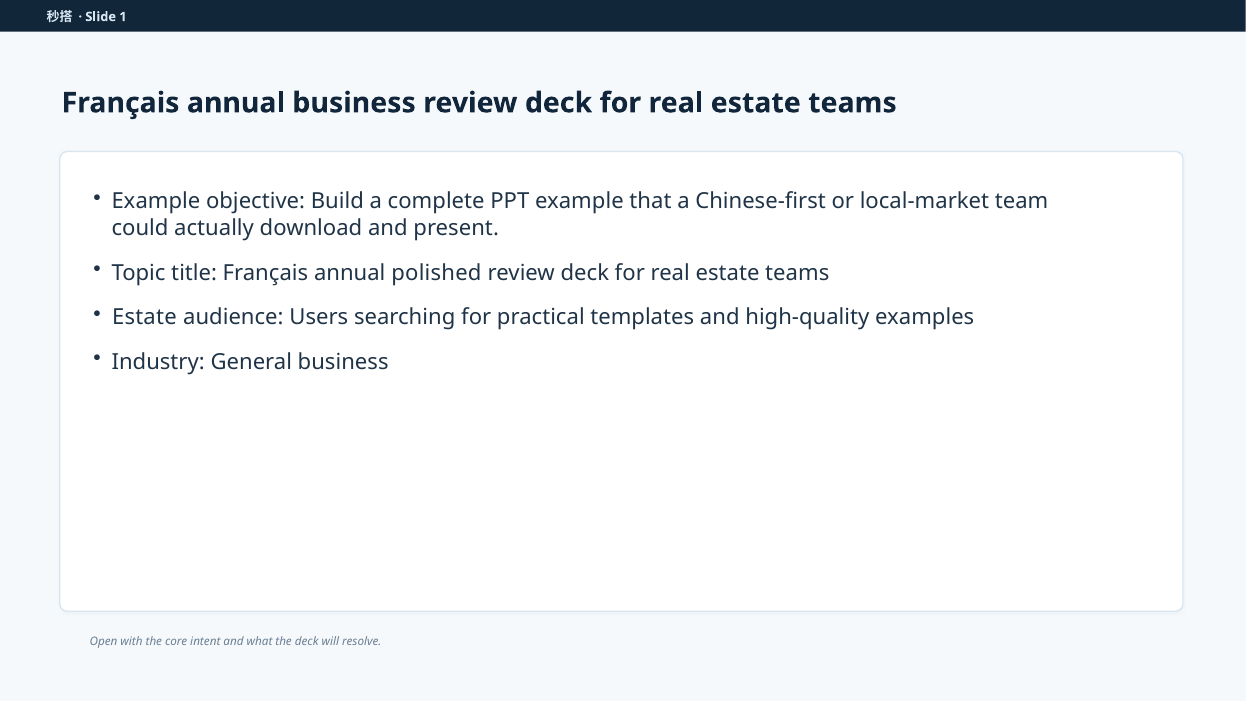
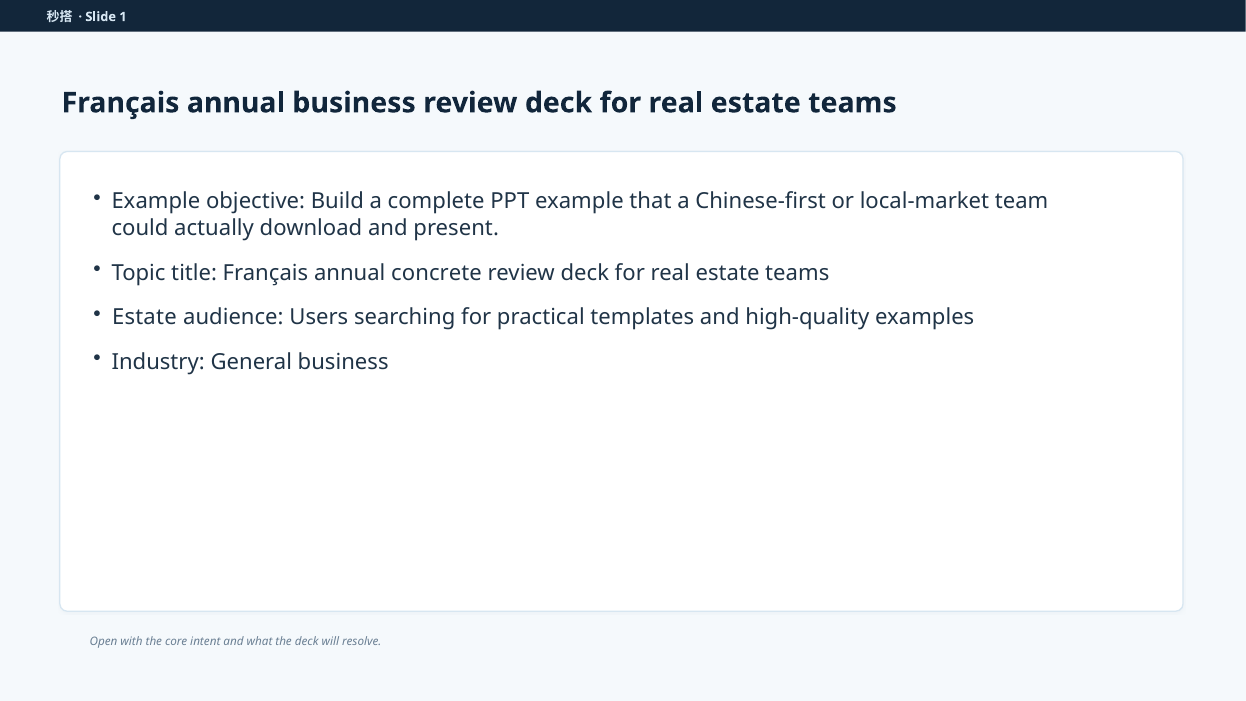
polished: polished -> concrete (437, 273)
